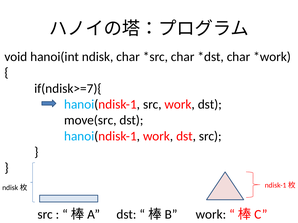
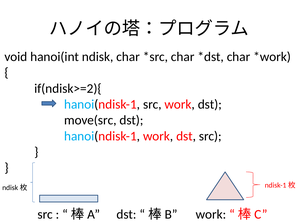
if(ndisk>=7){: if(ndisk>=7){ -> if(ndisk>=2){ (68, 89)
